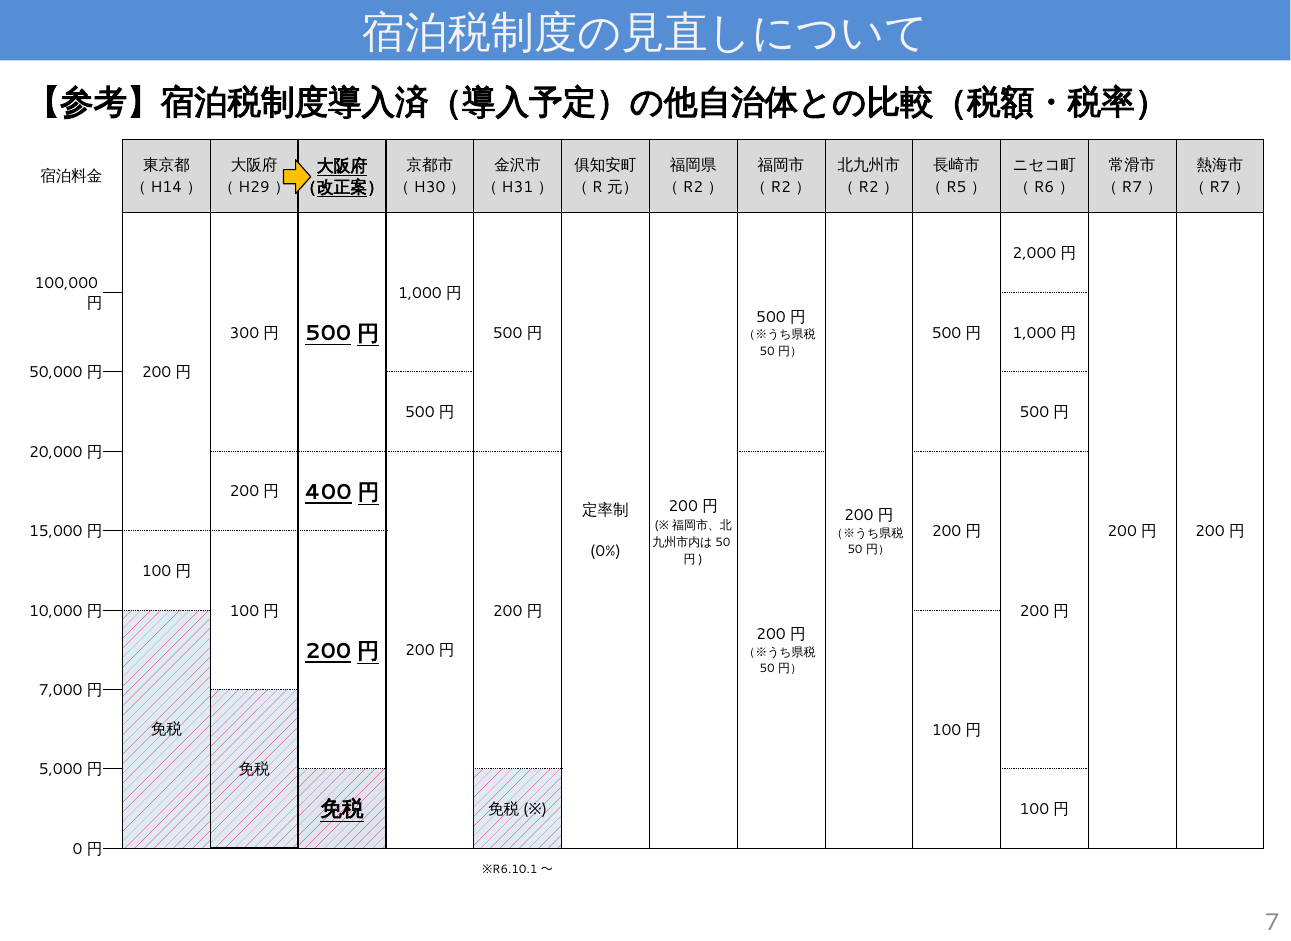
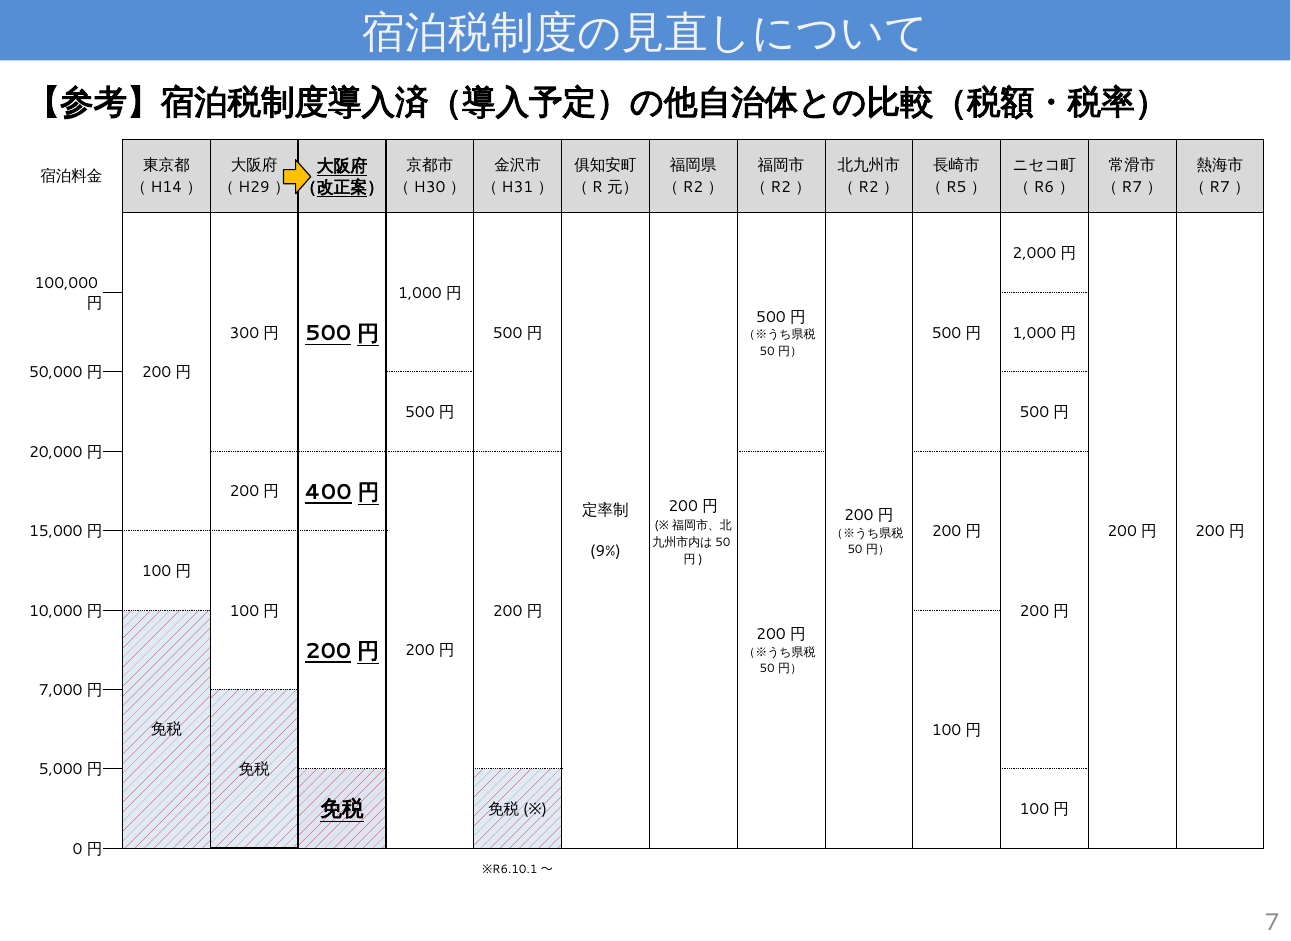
0%: 0% -> 9% (605, 551)
